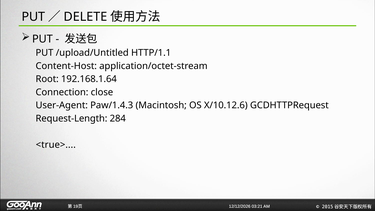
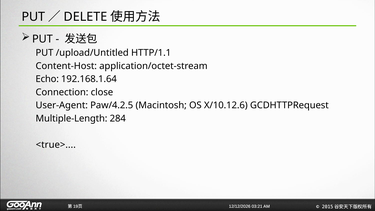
Root: Root -> Echo (47, 79)
Paw/1.4.3: Paw/1.4.3 -> Paw/4.2.5 (112, 105)
Request-Length: Request-Length -> Multiple-Length (71, 118)
